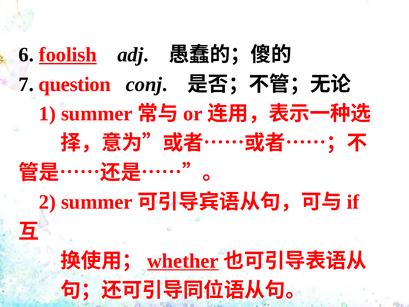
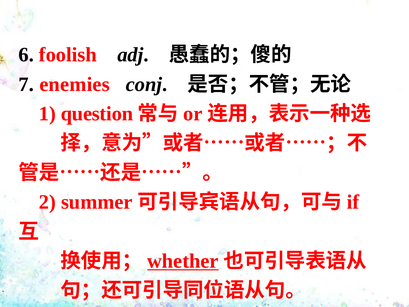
foolish underline: present -> none (68, 55)
question: question -> enemies (75, 84)
1 summer: summer -> question (97, 114)
